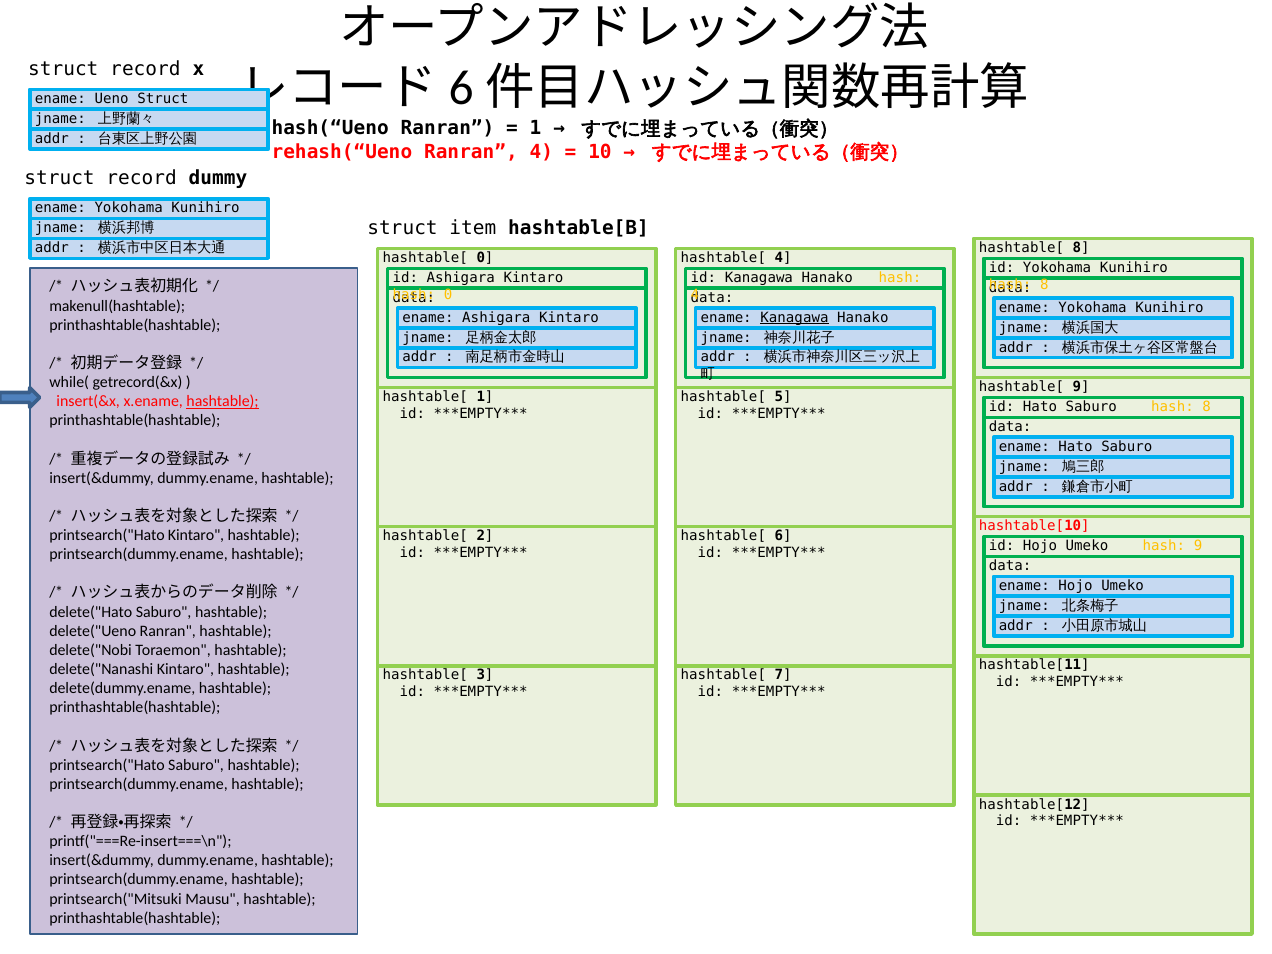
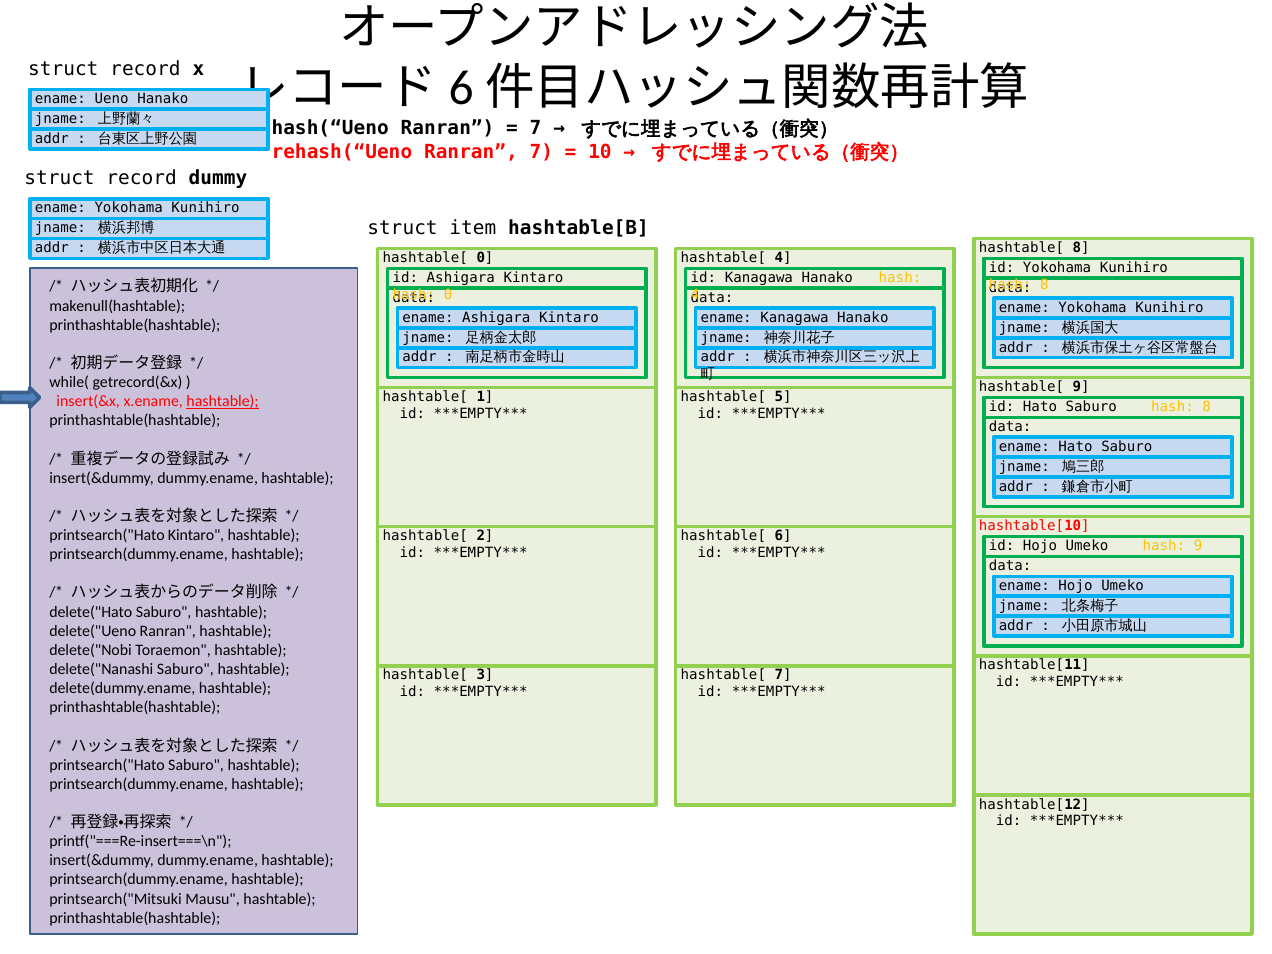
Ueno Struct: Struct -> Hanako (163, 99)
1: 1 -> 7 (535, 129)
Ranran 4: 4 -> 7 (541, 152)
Kanagawa underline: present -> none (794, 318)
delete("Nanashi Kintaro: Kintaro -> Saburo (185, 669)
